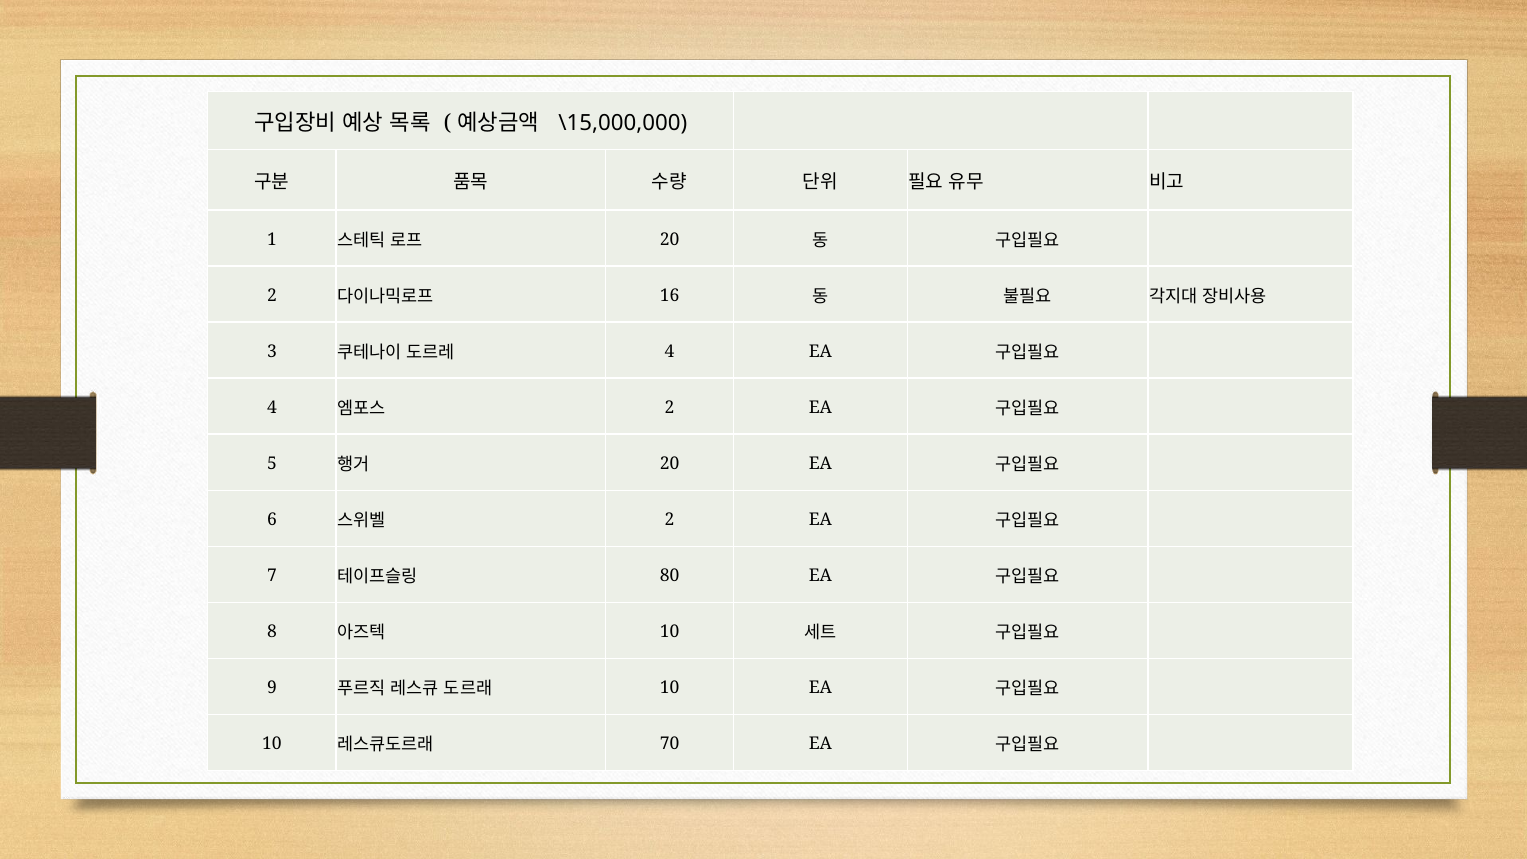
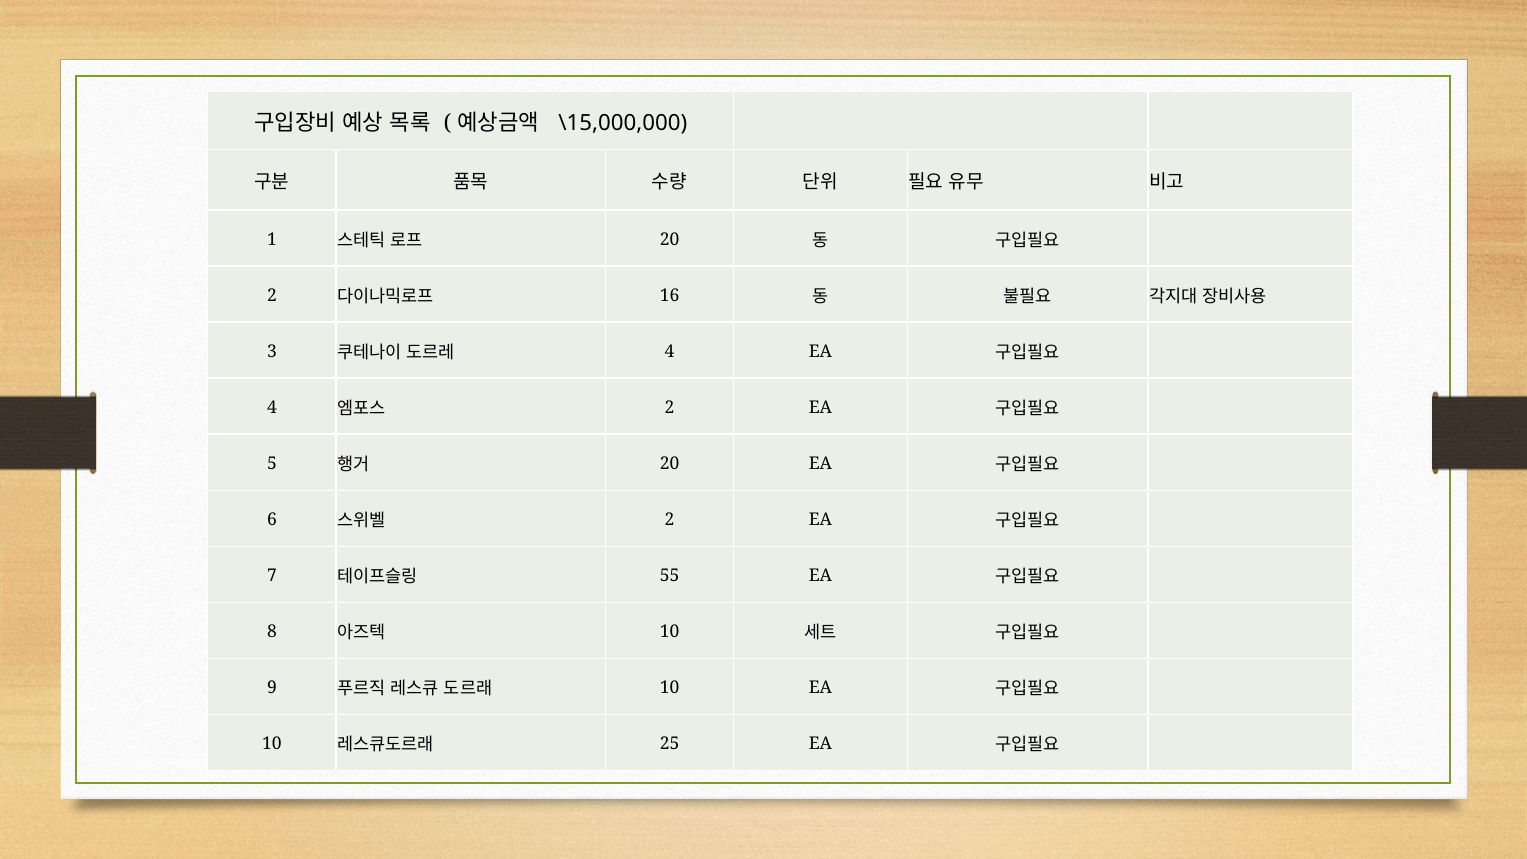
80: 80 -> 55 (670, 576)
70: 70 -> 25 (670, 744)
